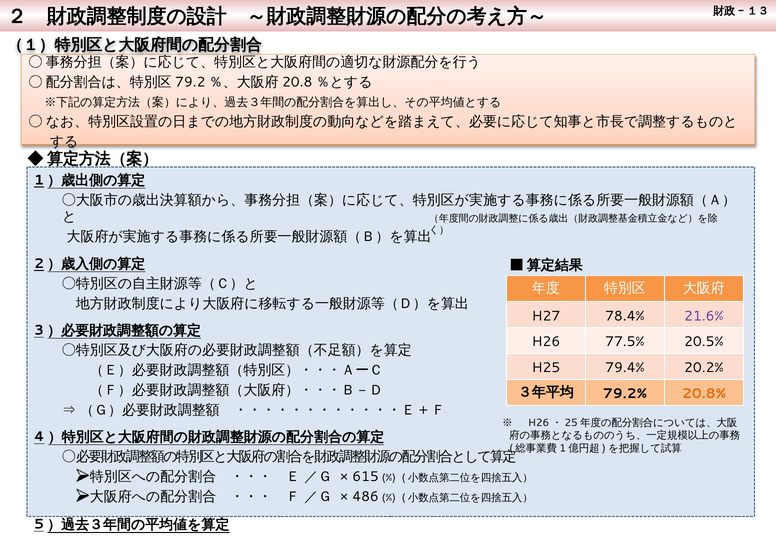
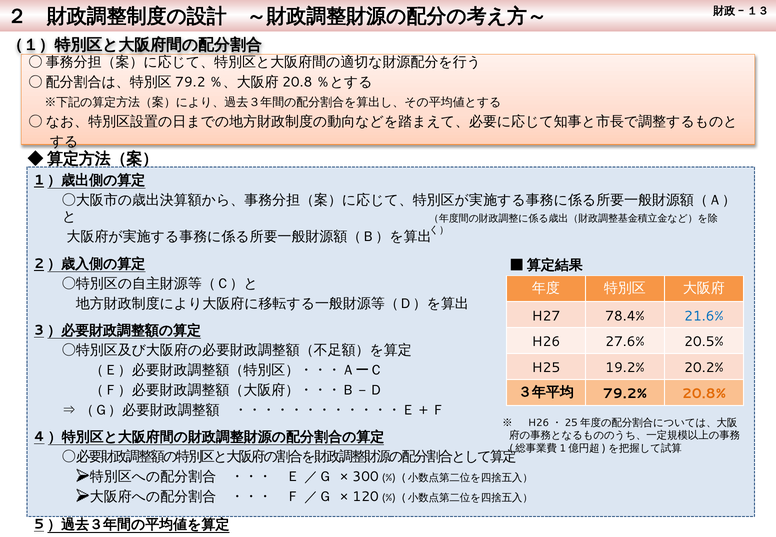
21.6% colour: purple -> blue (704, 316)
77.5%: 77.5% -> 27.6% (625, 342)
79.4%: 79.4% -> 19.2% (625, 368)
615: 615 -> 300 (366, 477)
486: 486 -> 120 (366, 497)
